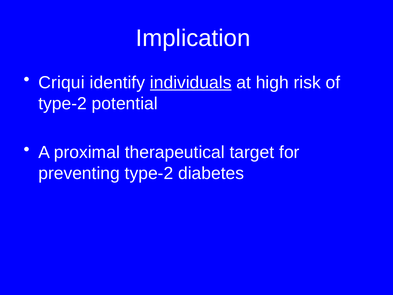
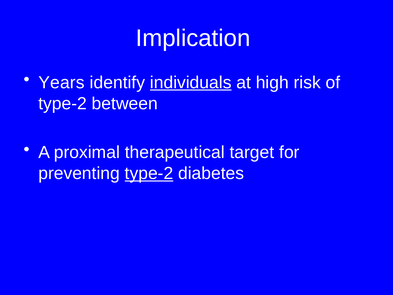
Criqui: Criqui -> Years (62, 82)
potential: potential -> between (125, 103)
type-2 underline: none -> present (149, 173)
